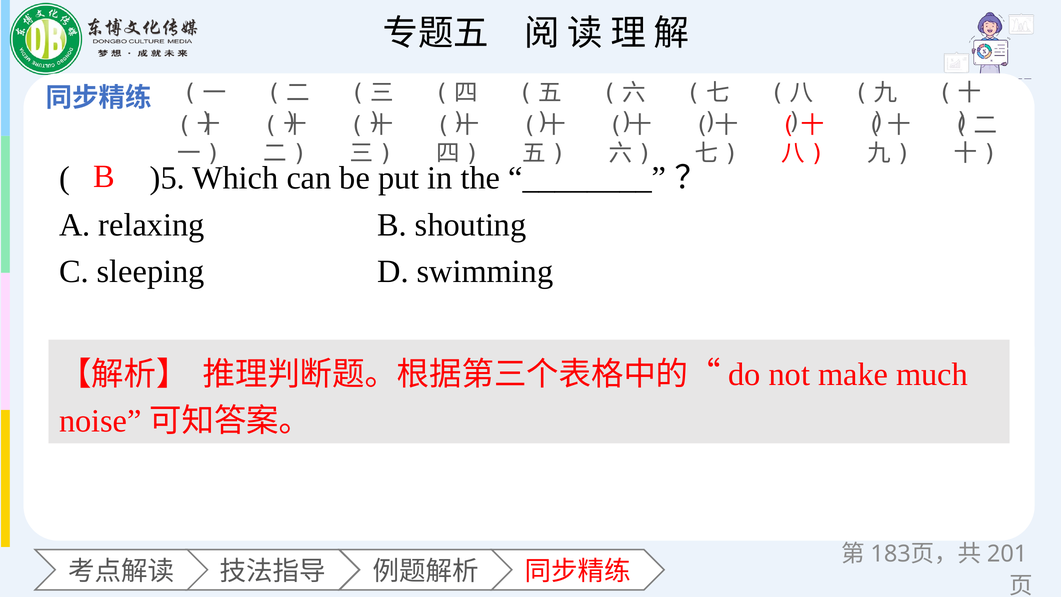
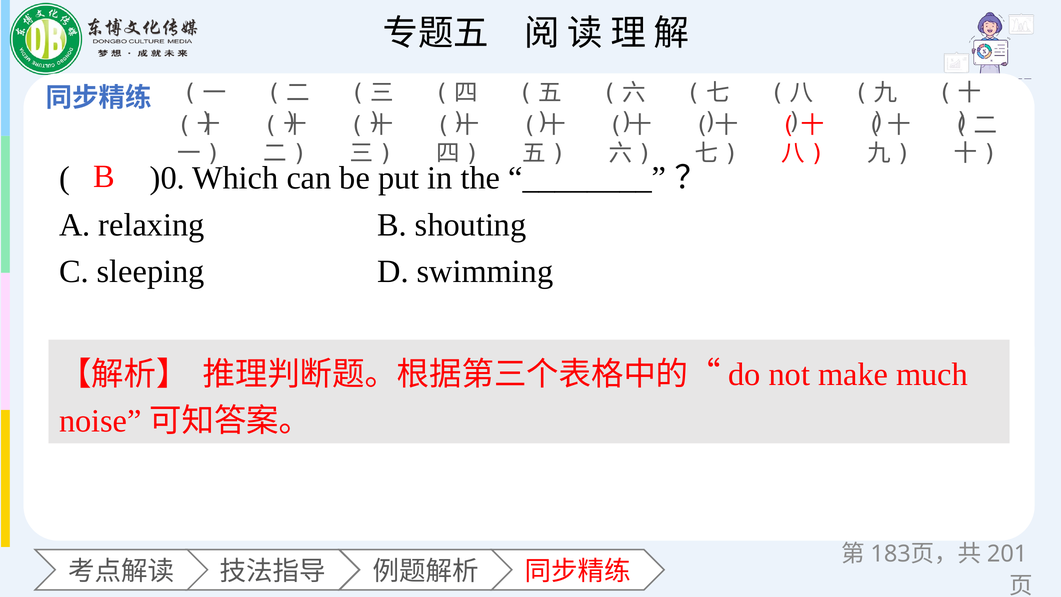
)5: )5 -> )0 (167, 178)
